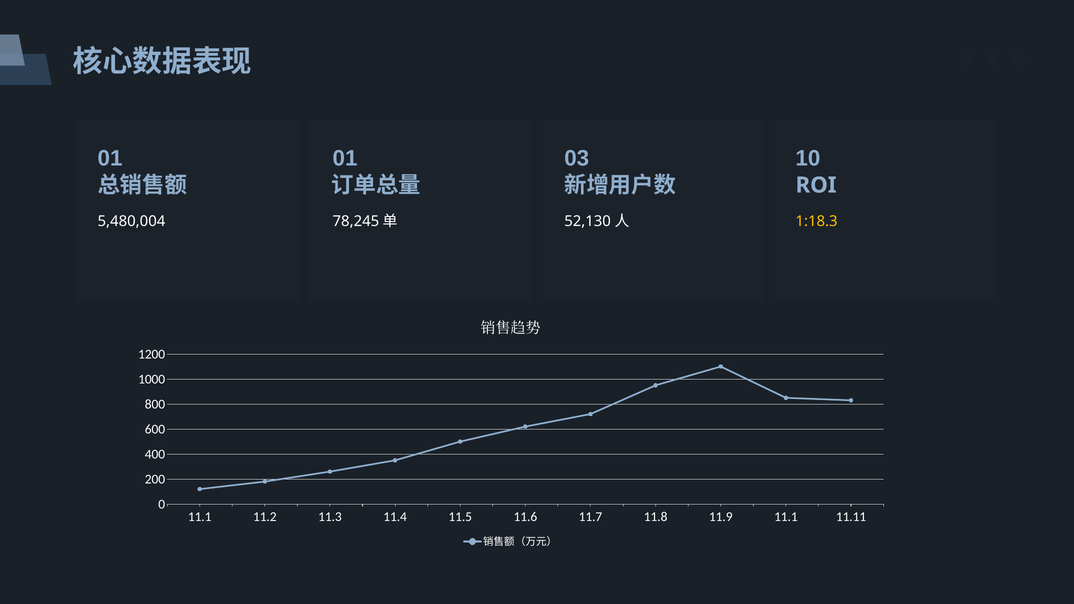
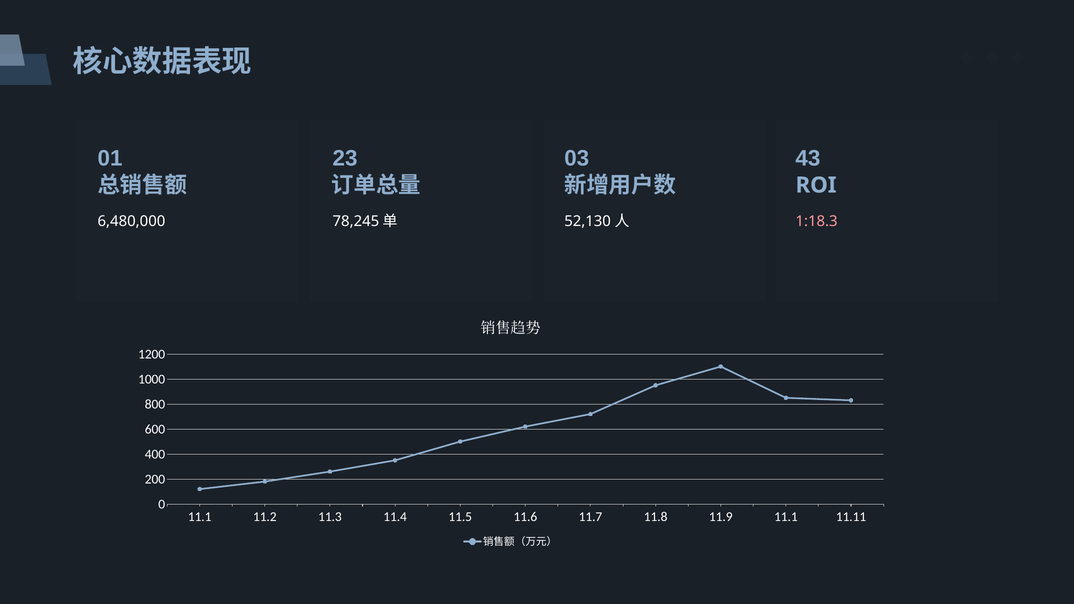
01 01: 01 -> 23 (345, 158)
10: 10 -> 43 (808, 158)
5,480,004: 5,480,004 -> 6,480,000 (131, 221)
1:18.3 colour: yellow -> pink (817, 221)
